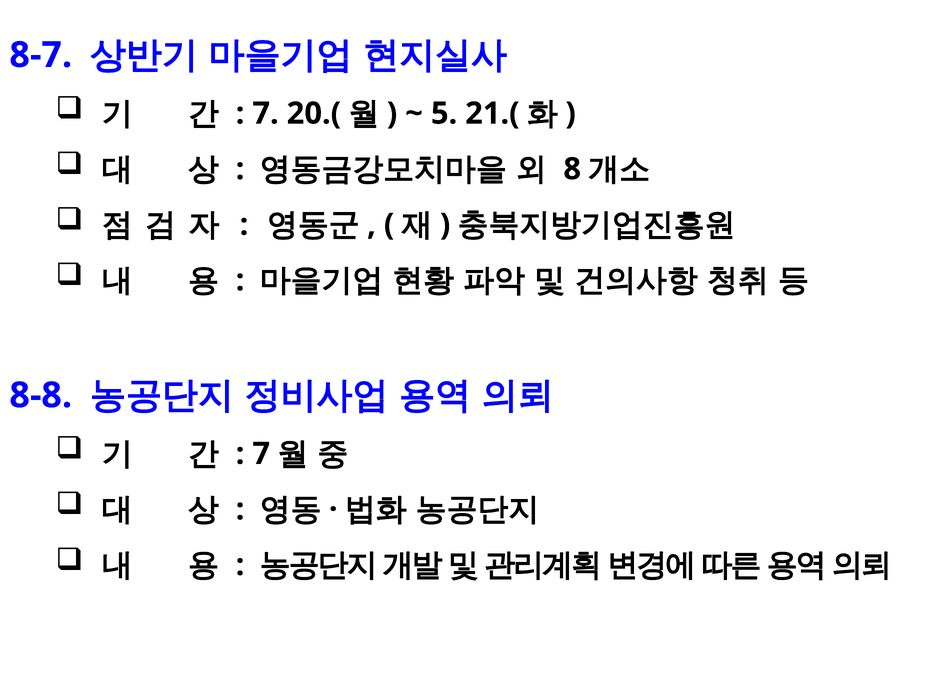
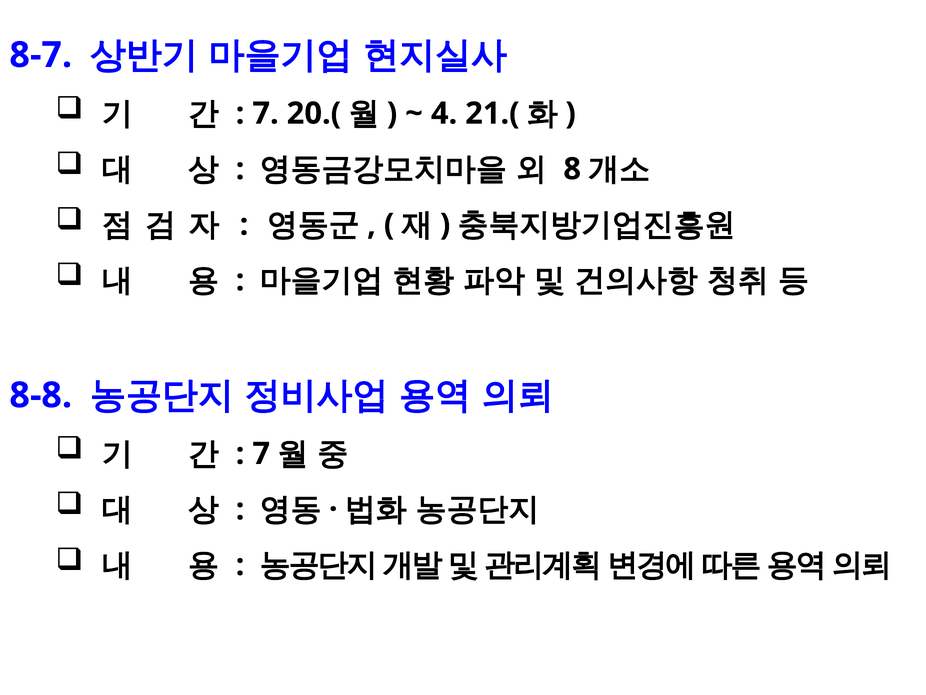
5: 5 -> 4 (444, 113)
